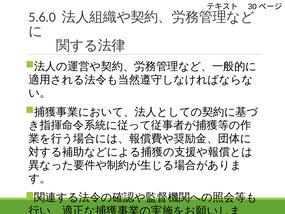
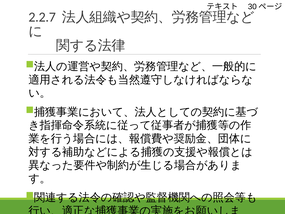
5.6.0: 5.6.0 -> 2.2.7 (42, 17)
